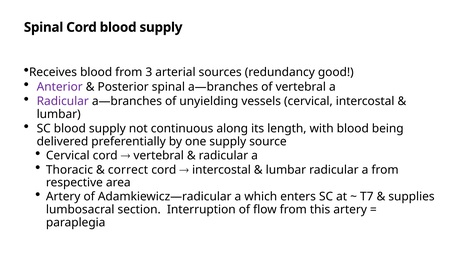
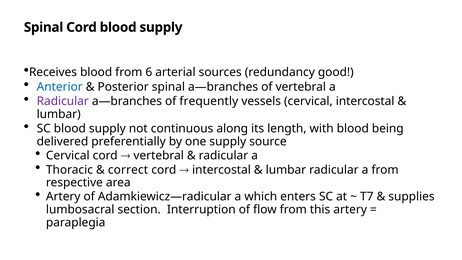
3: 3 -> 6 (149, 72)
Anterior colour: purple -> blue (60, 87)
unyielding: unyielding -> frequently (209, 101)
